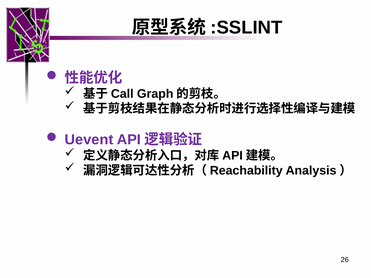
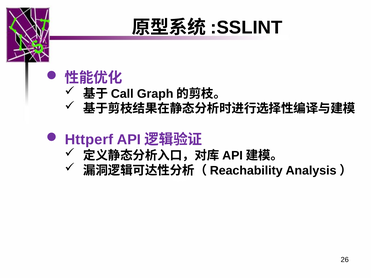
Uevent: Uevent -> Httperf (89, 140)
